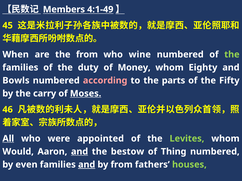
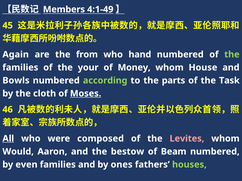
When: When -> Again (16, 55)
wine: wine -> hand (140, 55)
duty: duty -> your (88, 68)
Eighty: Eighty -> House (203, 68)
according colour: pink -> light green (105, 81)
Fifty: Fifty -> Task (229, 81)
carry: carry -> cloth (45, 94)
appointed: appointed -> composed (101, 139)
Levites colour: light green -> pink (187, 139)
and underline: present -> none (80, 152)
Thing: Thing -> Beam (174, 152)
and underline: present -> none (87, 165)
by from: from -> ones (122, 165)
